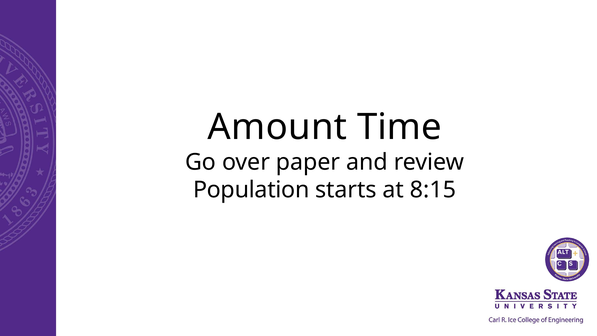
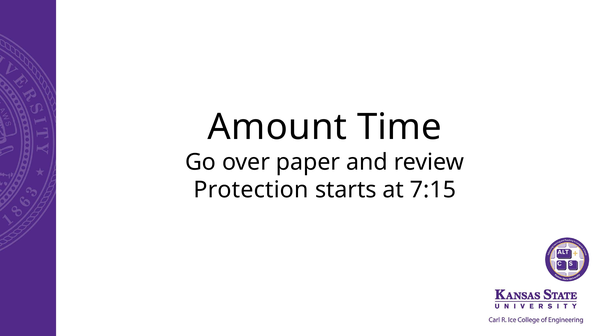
Population: Population -> Protection (251, 190)
8:15: 8:15 -> 7:15 (433, 190)
